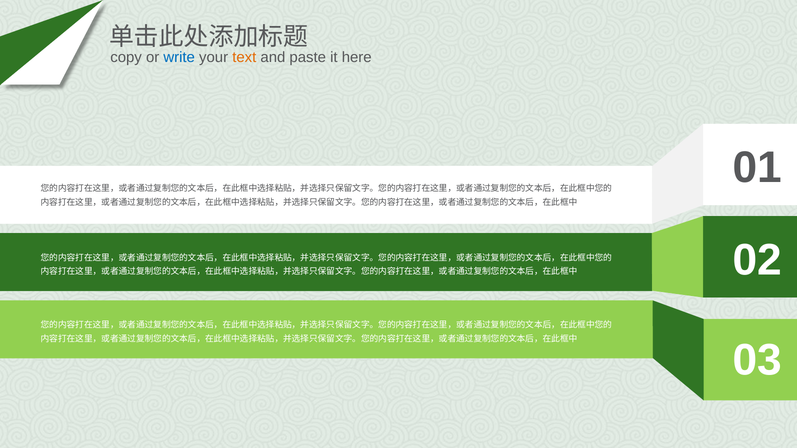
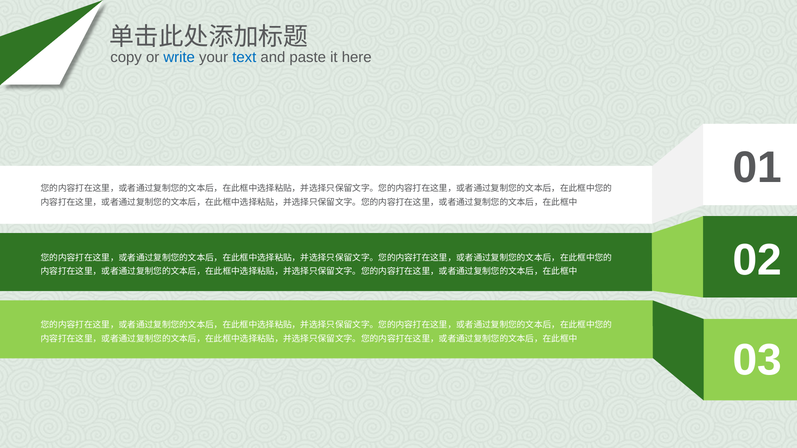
text colour: orange -> blue (244, 57)
